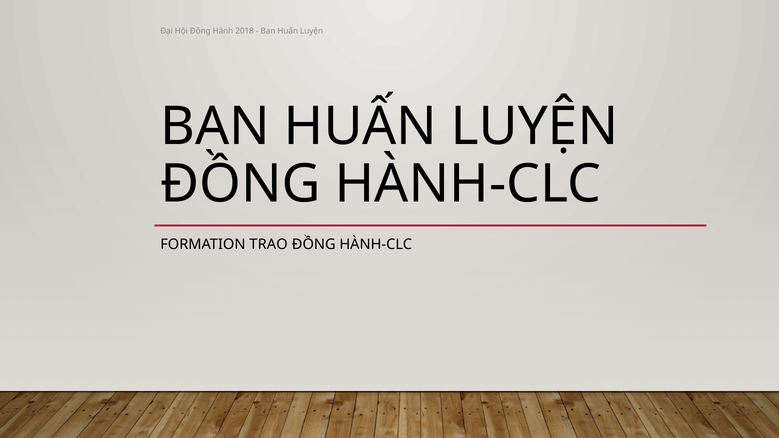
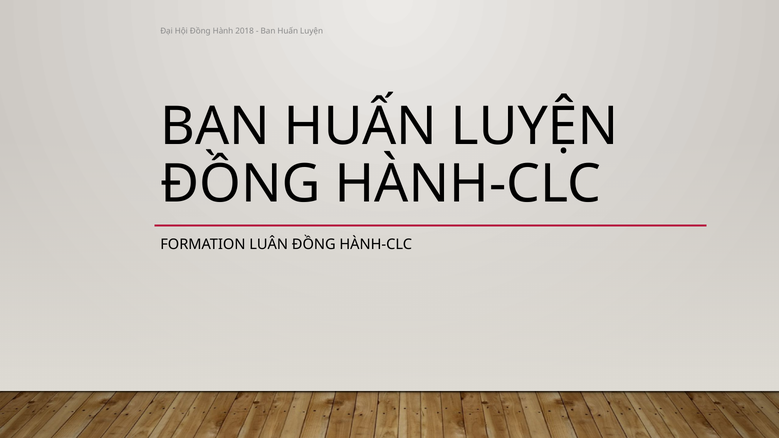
TRAO: TRAO -> LUÂN (269, 245)
